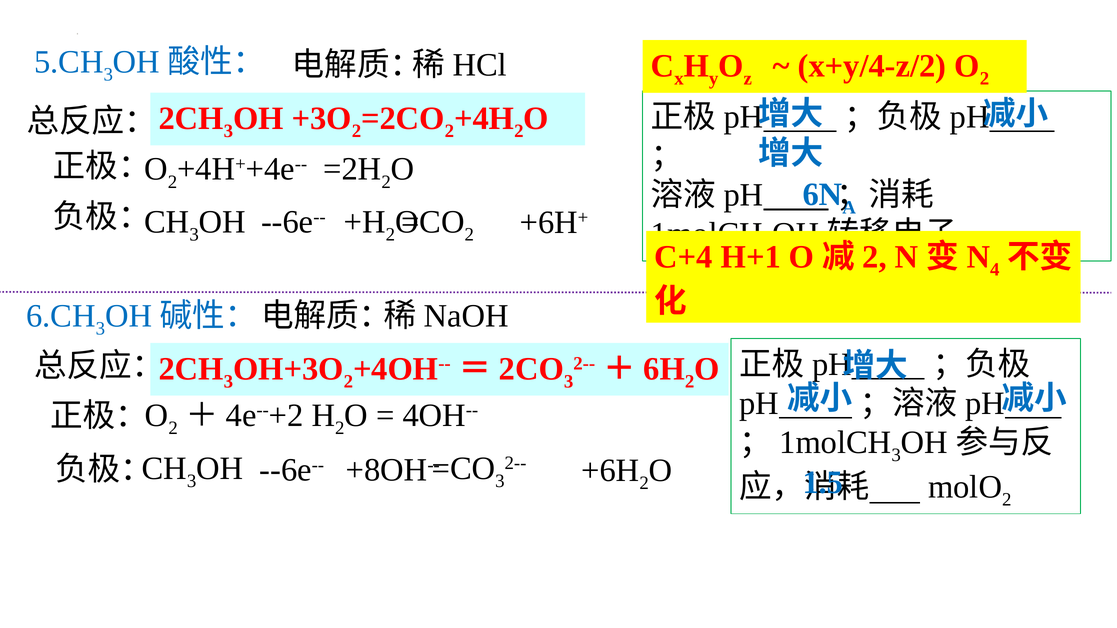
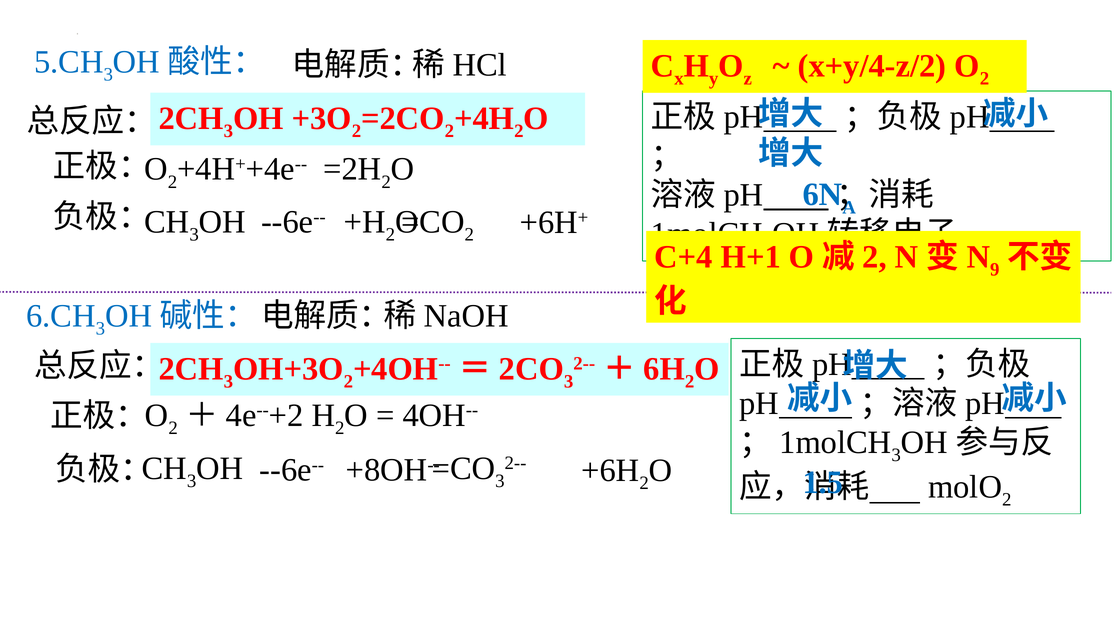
4: 4 -> 9 (995, 270)
